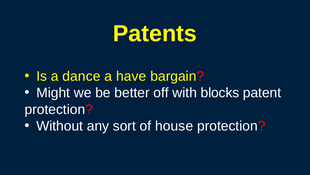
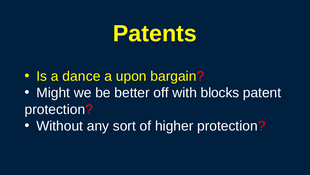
have: have -> upon (131, 76)
house: house -> higher (174, 126)
